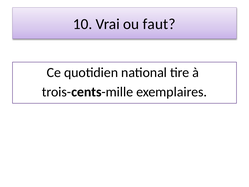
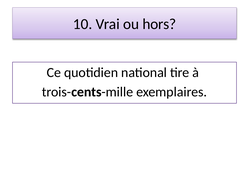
faut: faut -> hors (159, 24)
